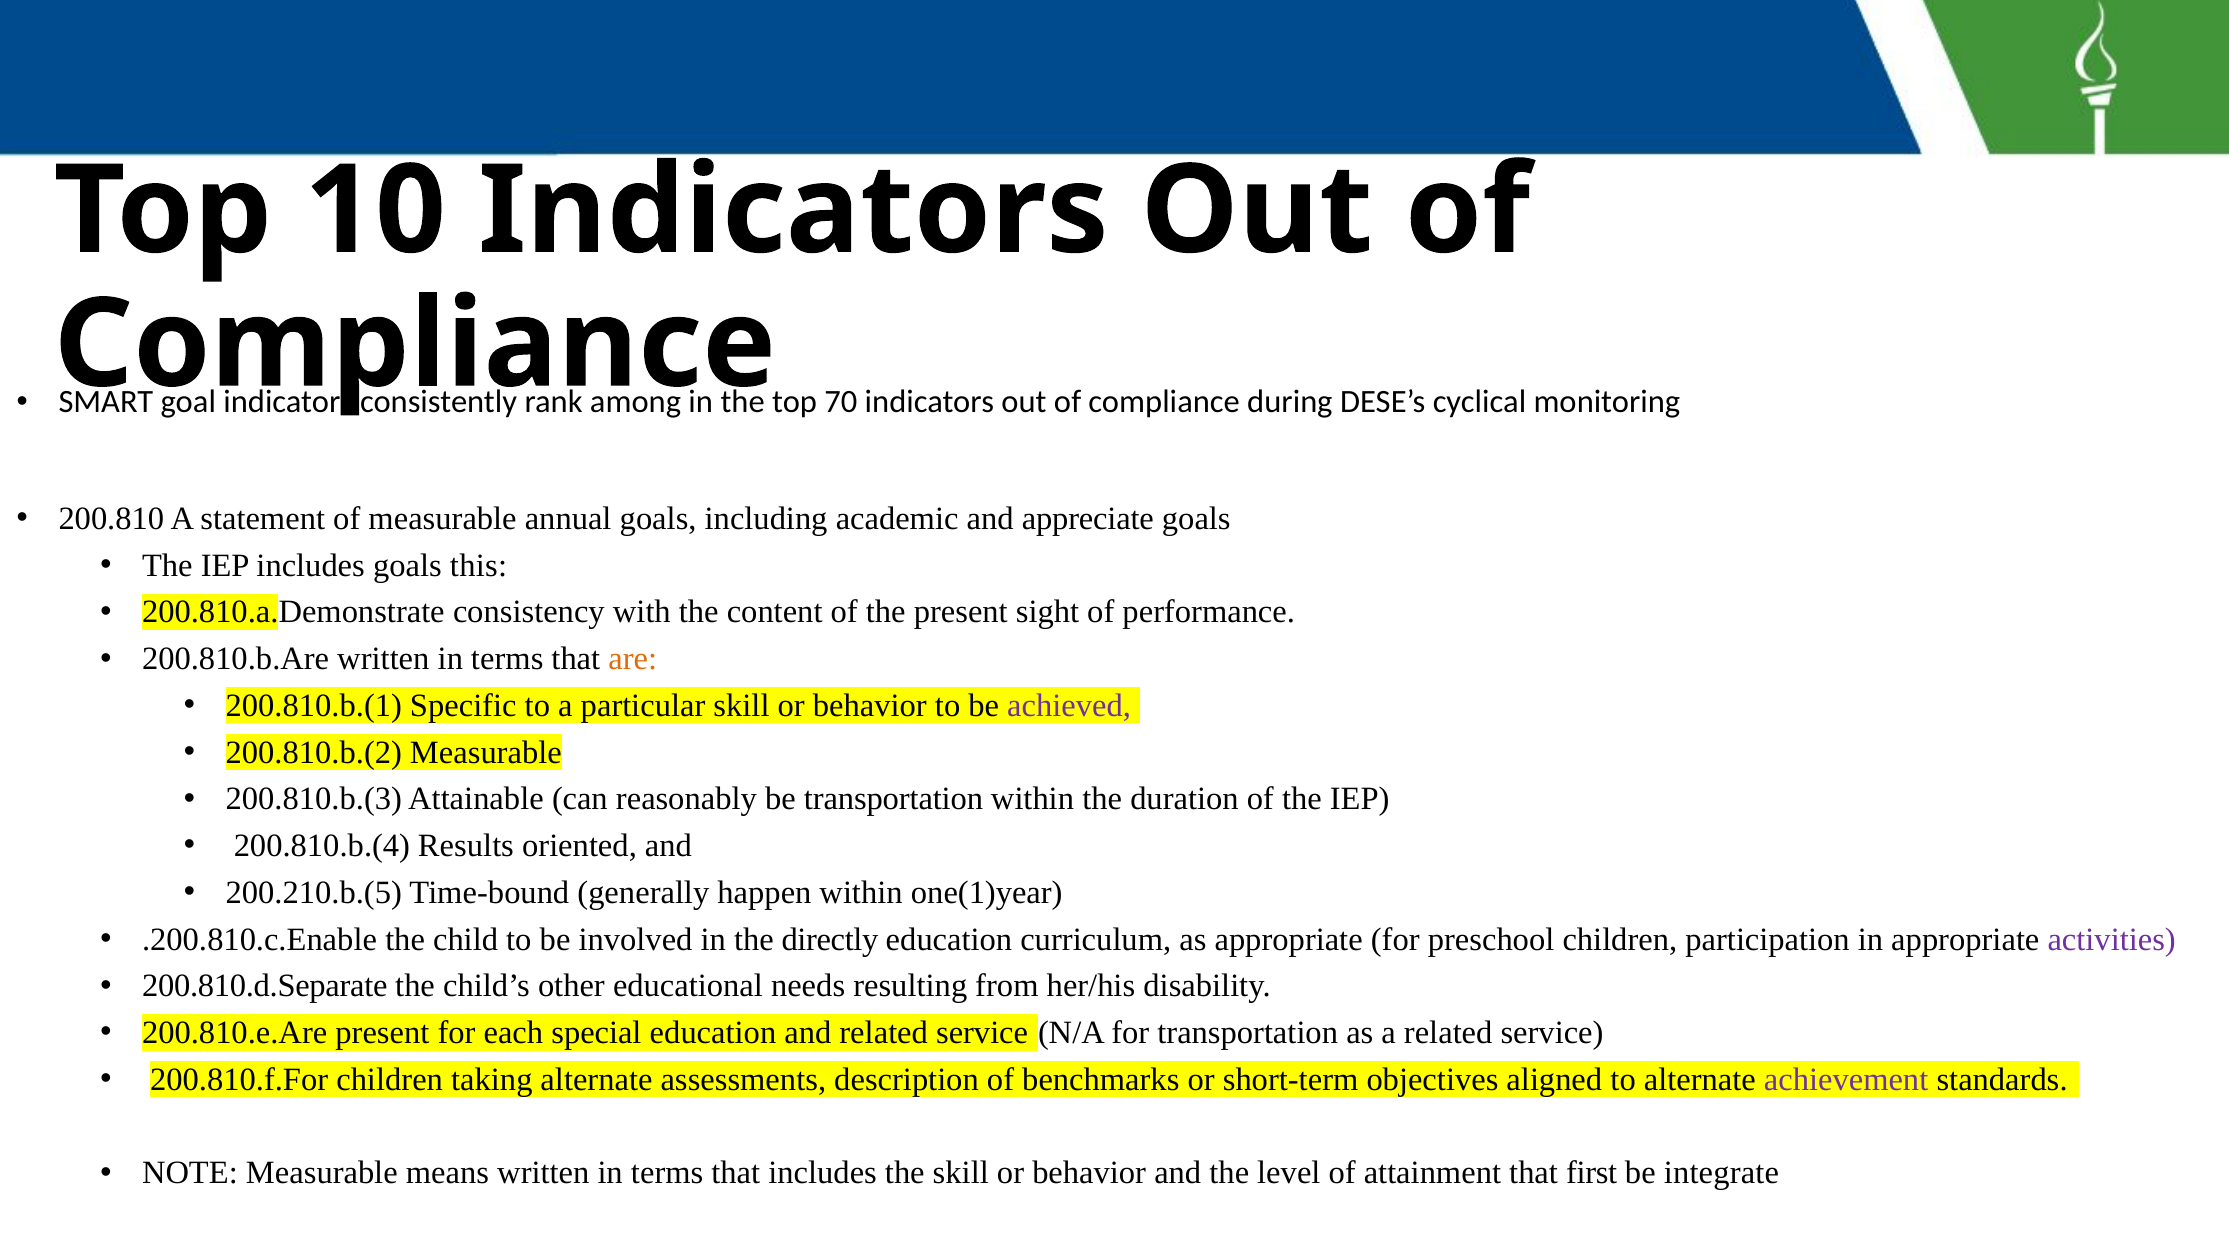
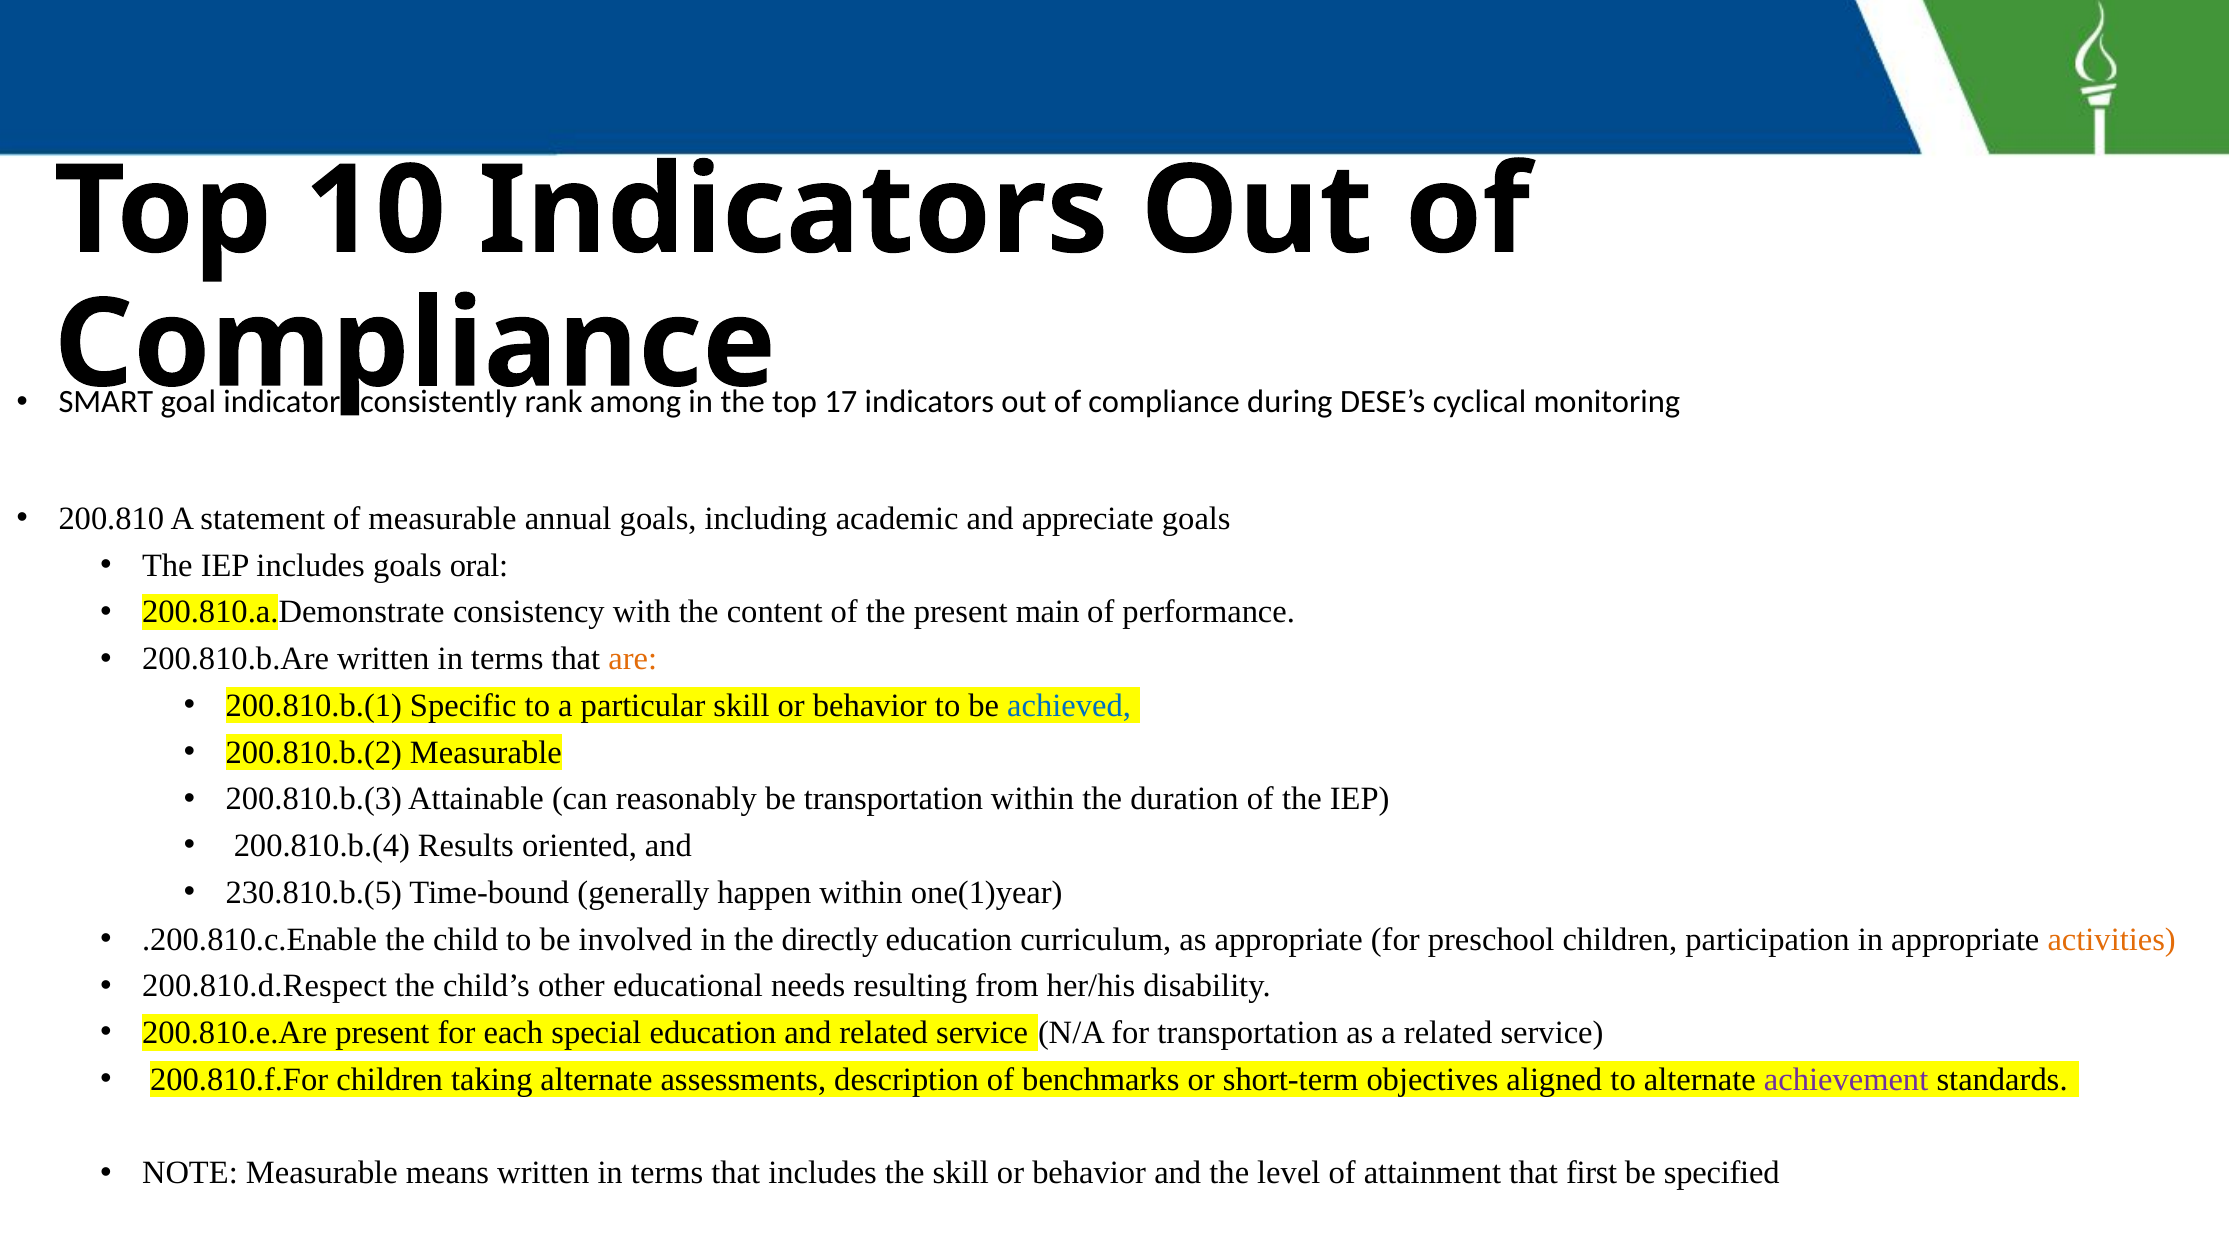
70: 70 -> 17 (841, 402)
this: this -> oral (479, 565)
sight: sight -> main (1048, 612)
achieved colour: purple -> blue (1069, 705)
200.210.b.(5: 200.210.b.(5 -> 230.810.b.(5 (314, 892)
activities colour: purple -> orange (2112, 939)
200.810.d.Separate: 200.810.d.Separate -> 200.810.d.Respect (265, 986)
integrate: integrate -> specified (1722, 1173)
